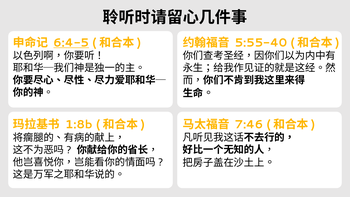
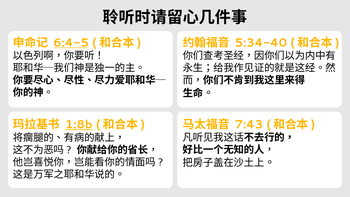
5:55-40: 5:55-40 -> 5:34-40 (261, 43)
7:46: 7:46 -> 7:43 (249, 124)
1:8b underline: none -> present (79, 125)
